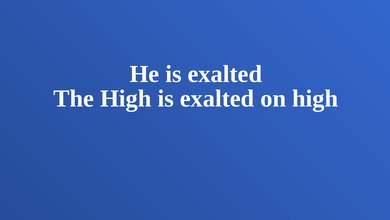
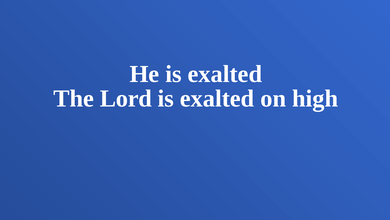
The High: High -> Lord (126, 98)
